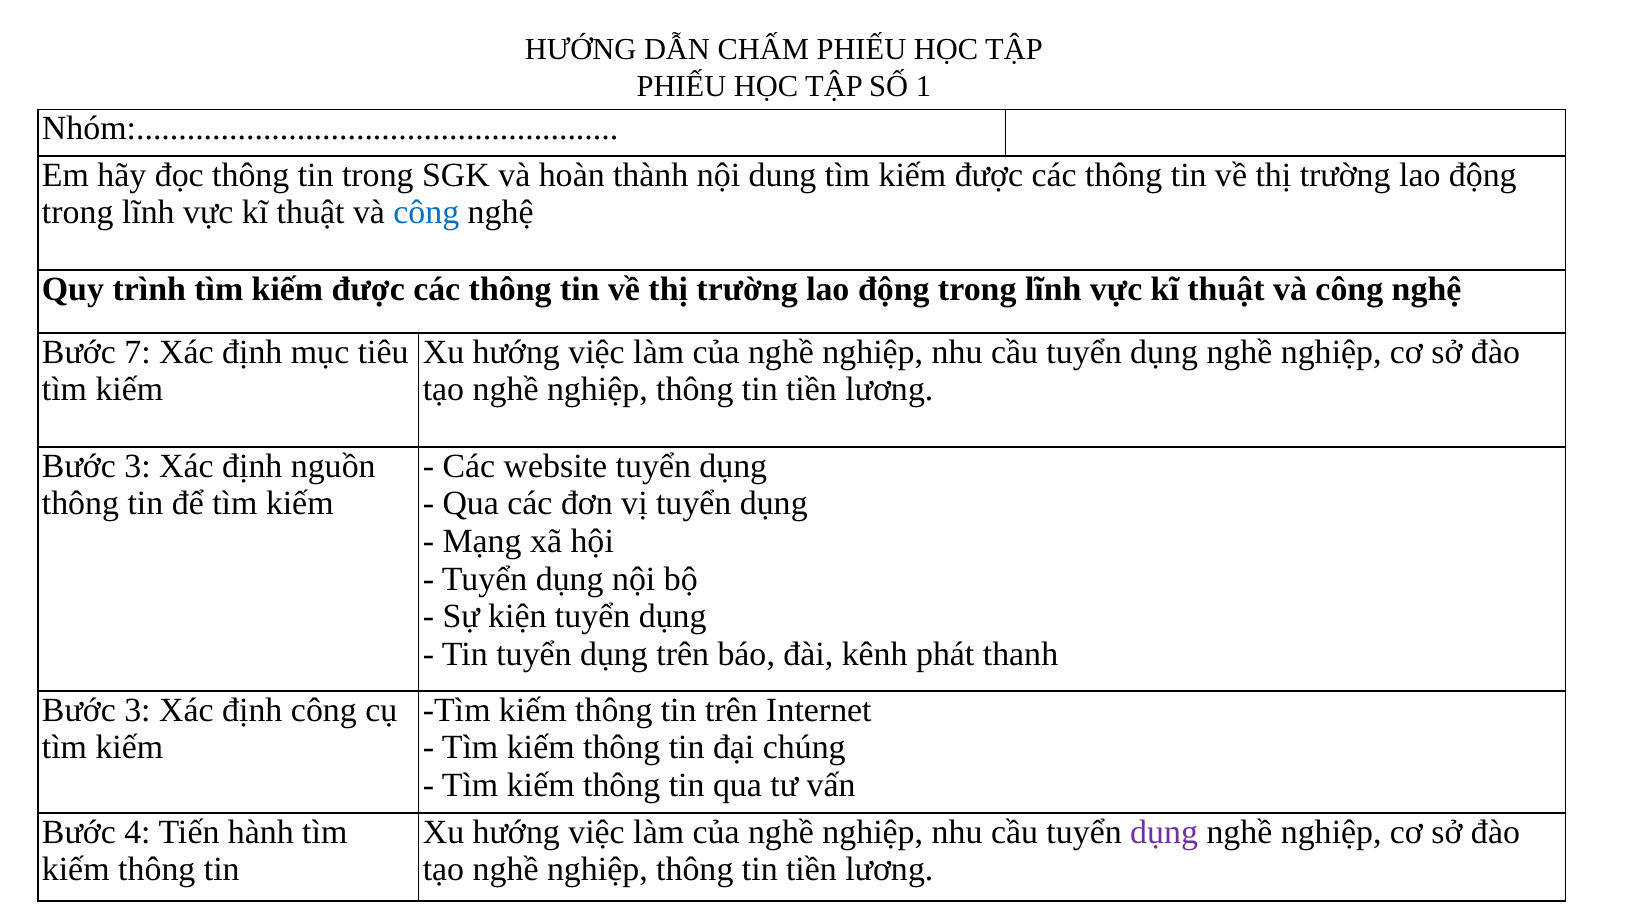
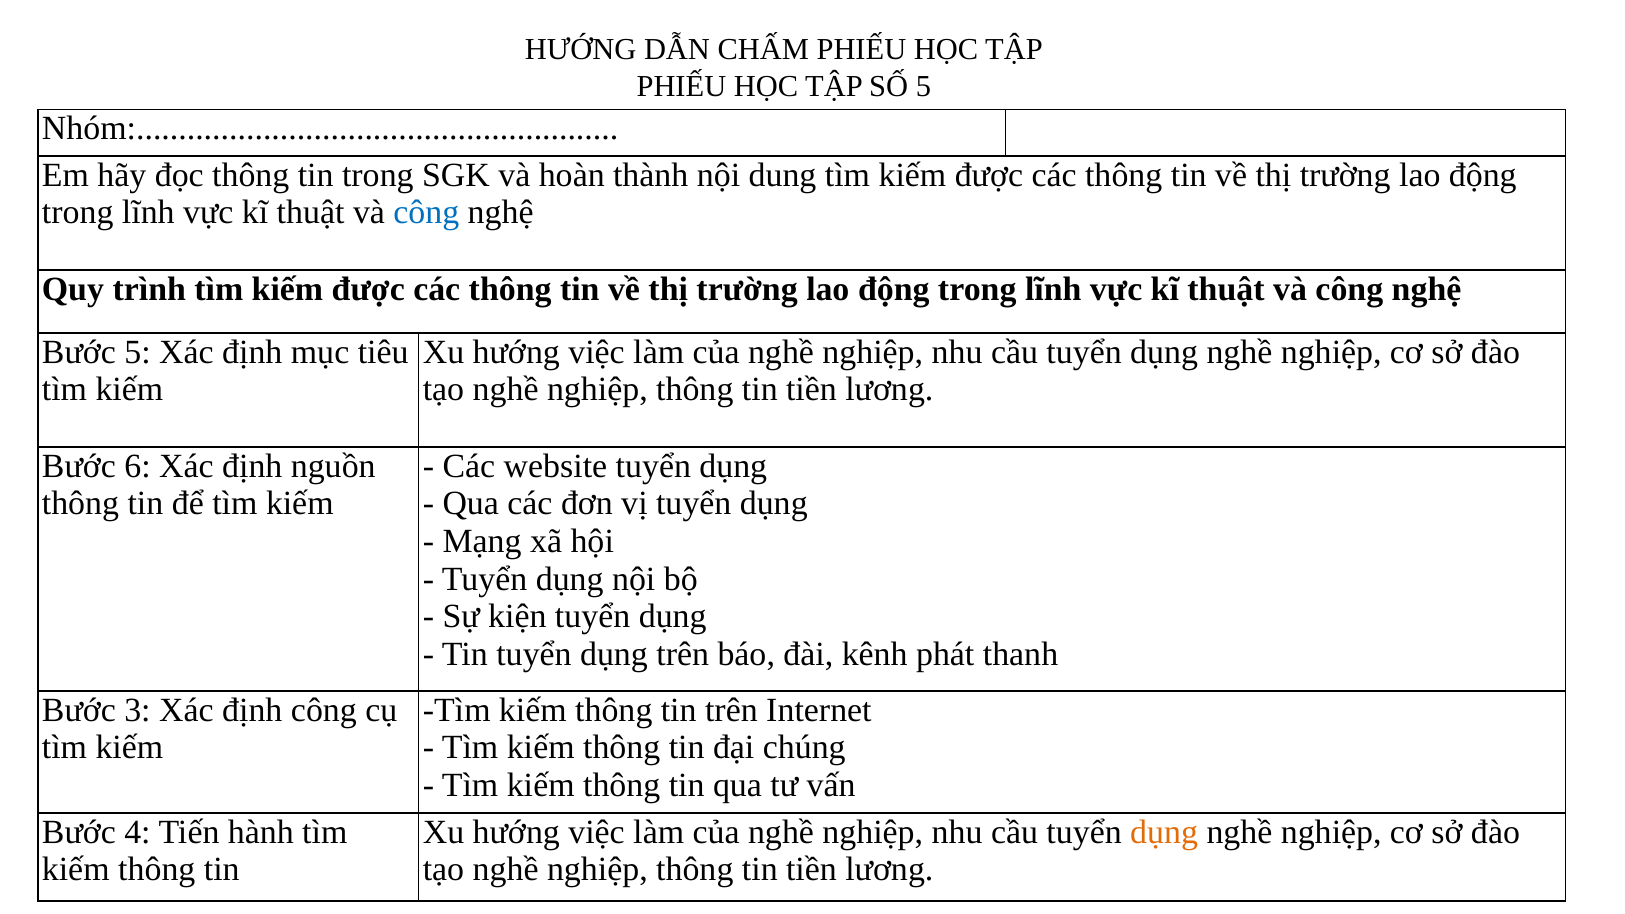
SỐ 1: 1 -> 5 (924, 86)
Bước 7: 7 -> 5 (138, 352)
3: 3 -> 6 (138, 466)
dụng colour: purple -> orange (1164, 832)
